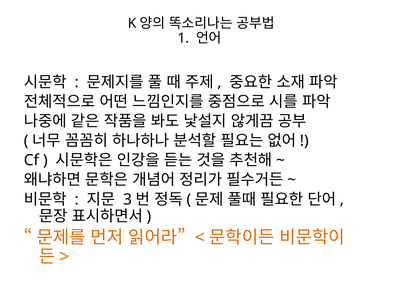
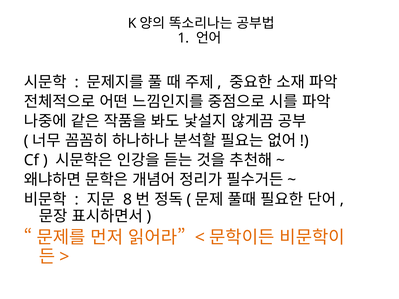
3: 3 -> 8 (128, 200)
